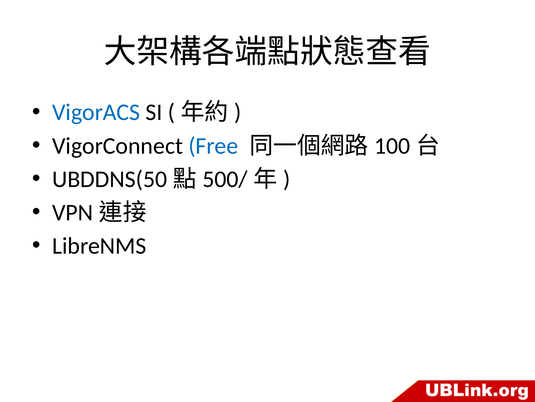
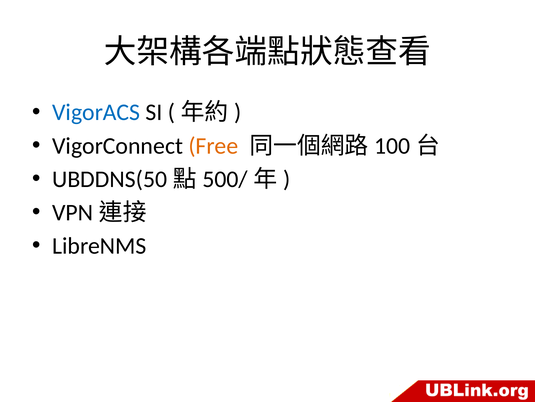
Free colour: blue -> orange (213, 146)
